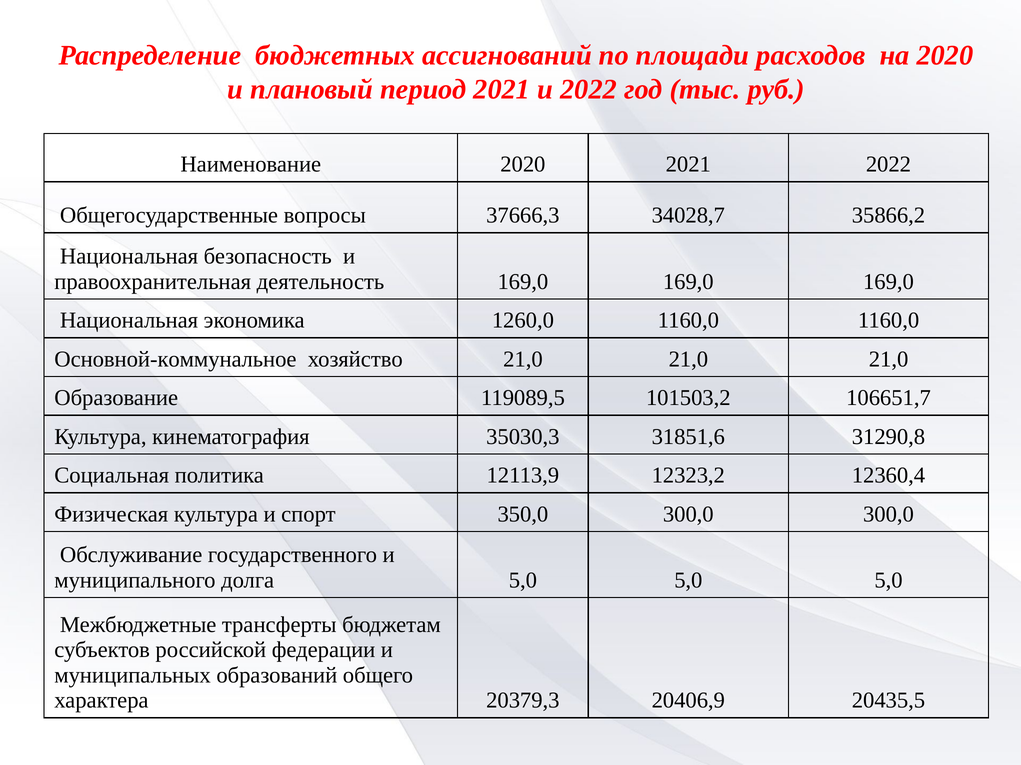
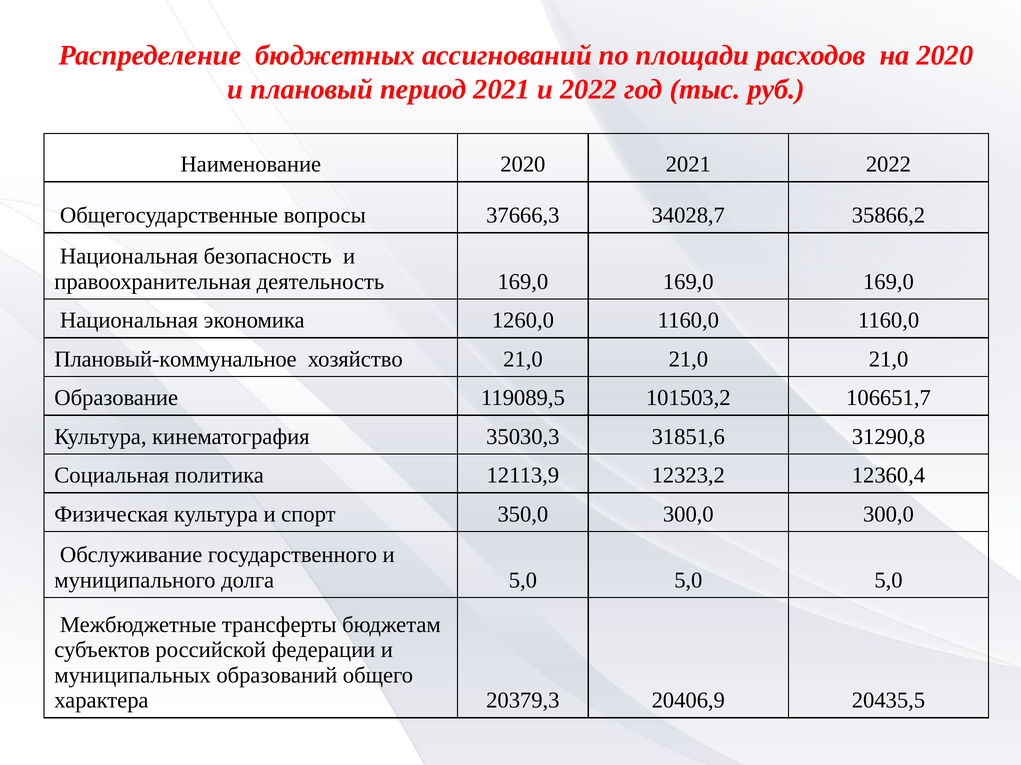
Основной-коммунальное: Основной-коммунальное -> Плановый-коммунальное (175, 359)
